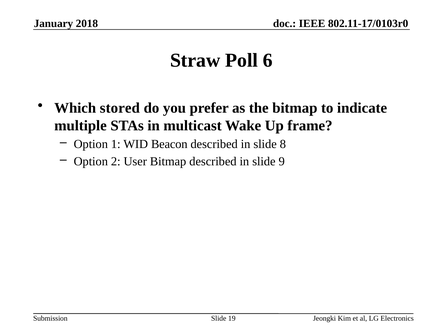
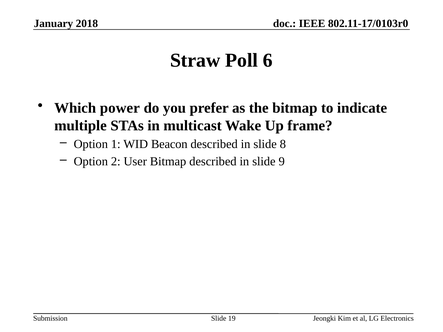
stored: stored -> power (120, 108)
